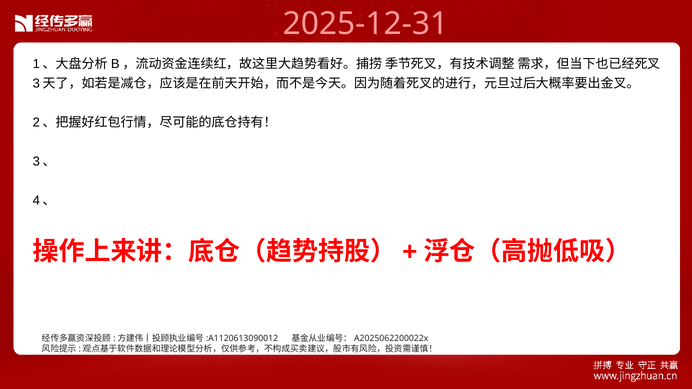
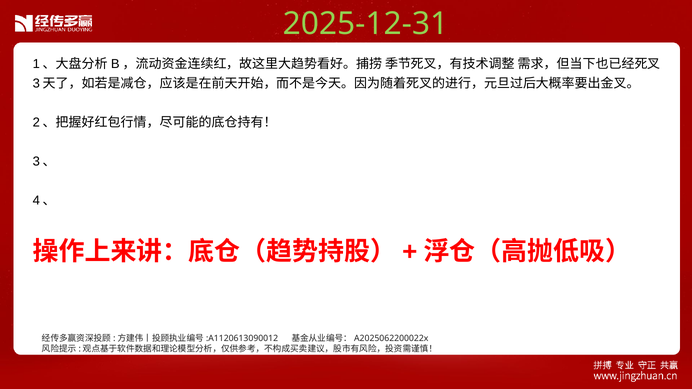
2025-12-31 colour: pink -> light green (365, 24)
